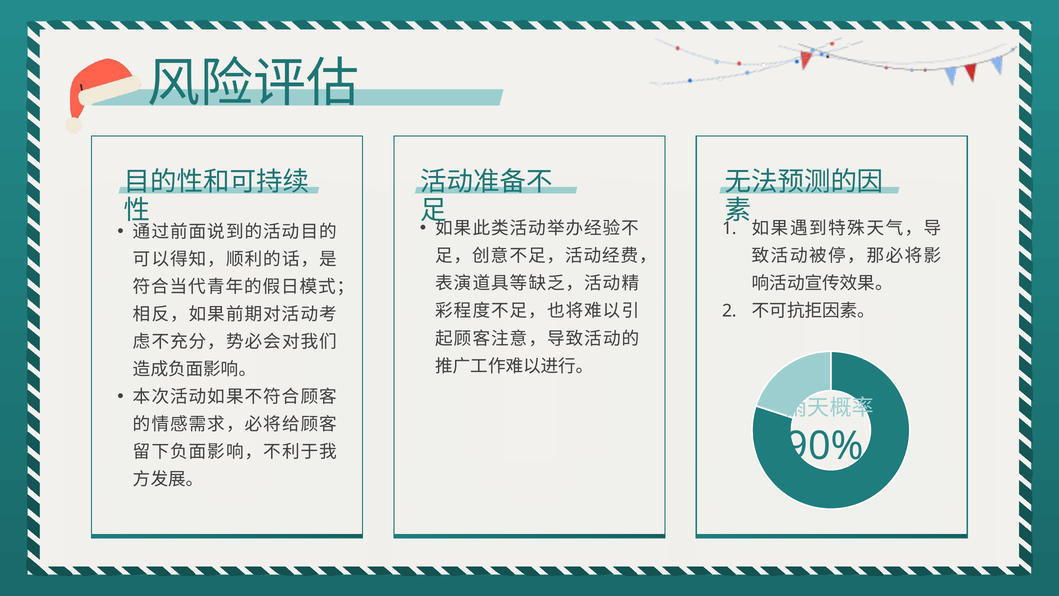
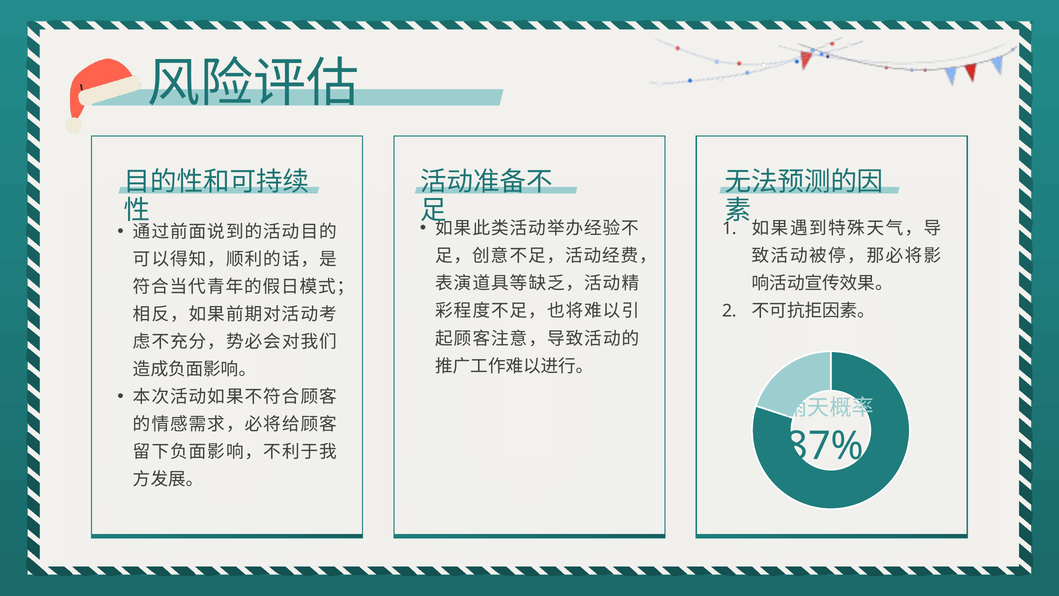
90%: 90% -> 87% (825, 446)
